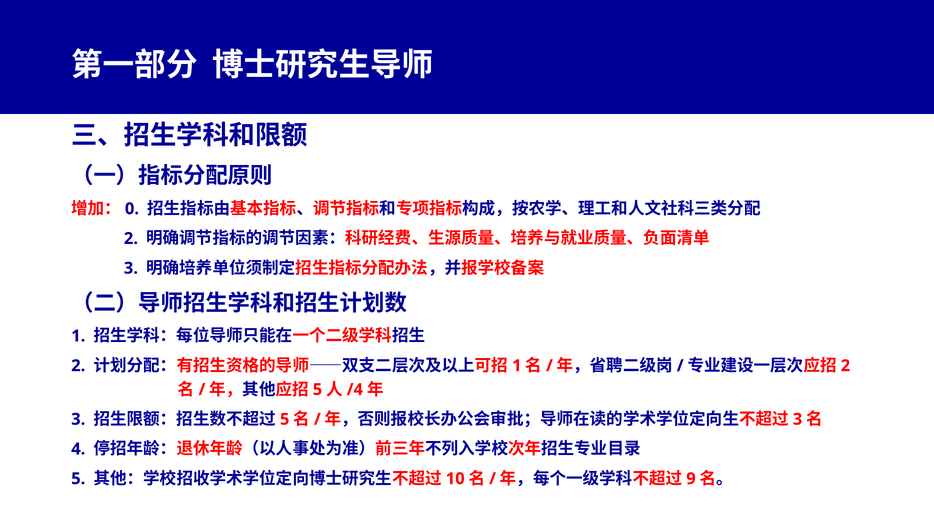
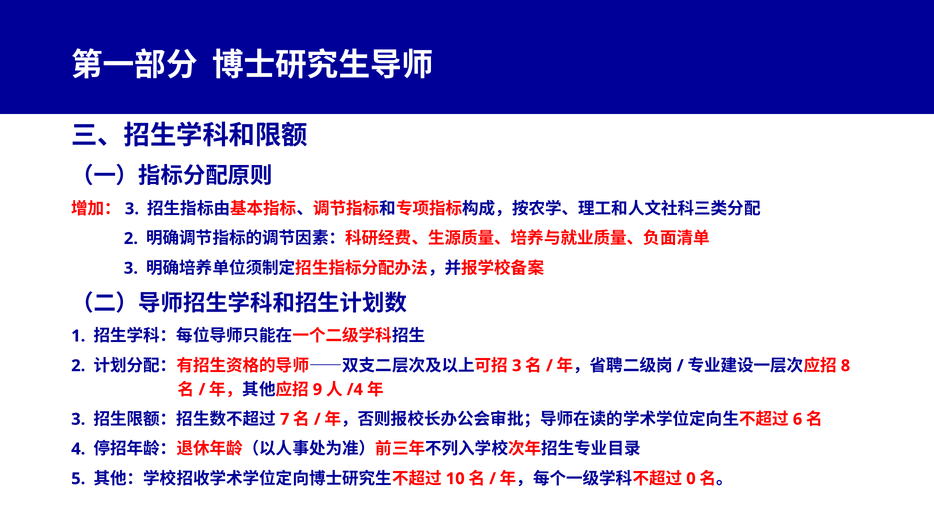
0: 0 -> 3 (132, 209)
1: 1 -> 3 (517, 365)
2: 2 -> 8 (845, 365)
5: 5 -> 9 (317, 389)
5: 5 -> 7 (285, 419)
3: 3 -> 6 (798, 419)
9: 9 -> 0 (691, 478)
